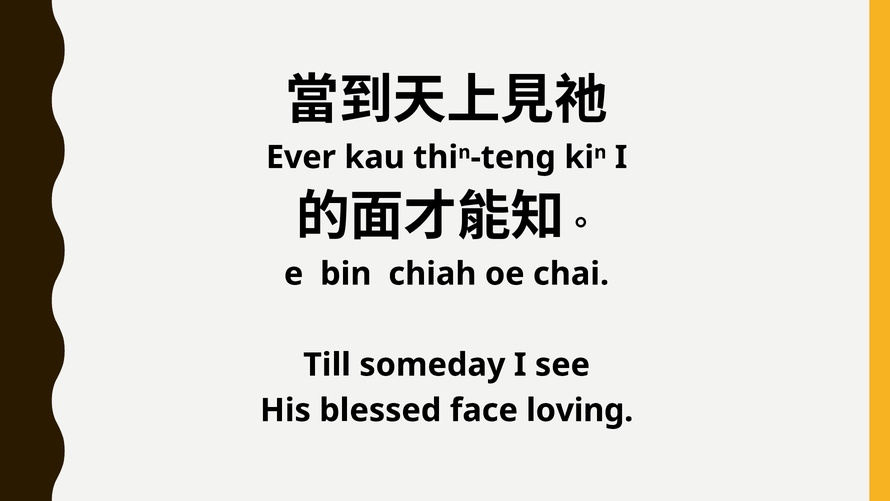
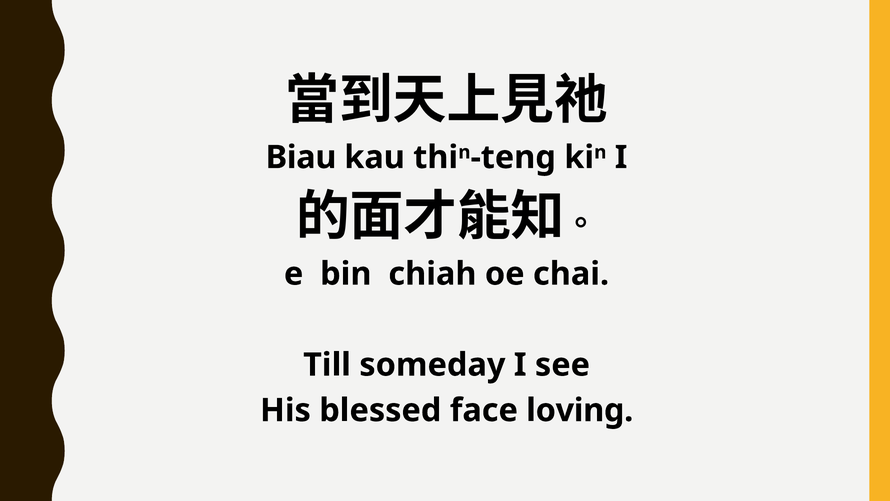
Ever: Ever -> Biau (301, 157)
